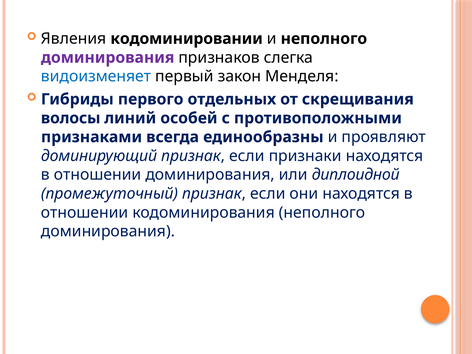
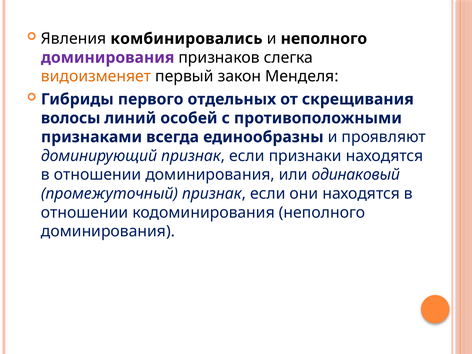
кодоминировании: кодоминировании -> комбинировались (186, 39)
видоизменяет colour: blue -> orange (96, 76)
диплоидной: диплоидной -> одинаковый (356, 175)
